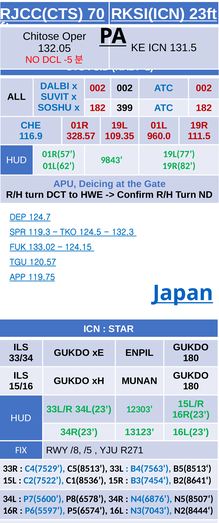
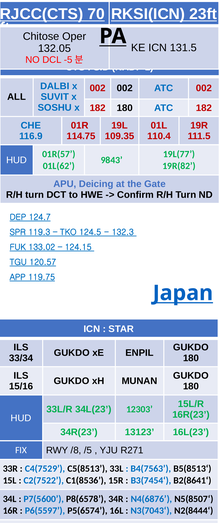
182 399: 399 -> 180 (125, 108)
328.57: 328.57 -> 114.75 (81, 136)
960.0: 960.0 -> 110.4 (159, 136)
